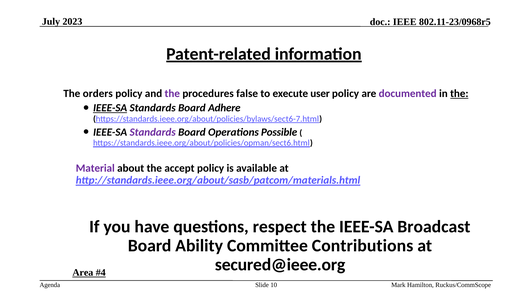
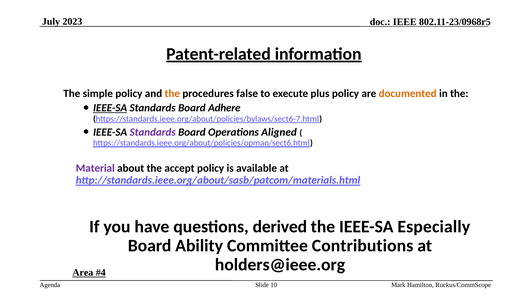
orders: orders -> simple (98, 94)
the colour: purple -> orange (172, 94)
user: user -> plus (320, 94)
documented colour: purple -> orange (408, 94)
the underline: present -> none (459, 94)
Possible: Possible -> Aligned (279, 132)
respect: respect -> derived (280, 227)
Broadcast: Broadcast -> Especially (434, 227)
secured@ieee.org: secured@ieee.org -> holders@ieee.org (280, 265)
